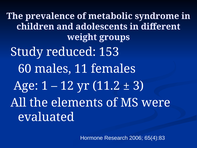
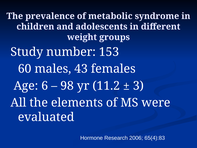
reduced: reduced -> number (71, 52)
11: 11 -> 43 (81, 69)
1: 1 -> 6 (45, 86)
12: 12 -> 98 (67, 86)
